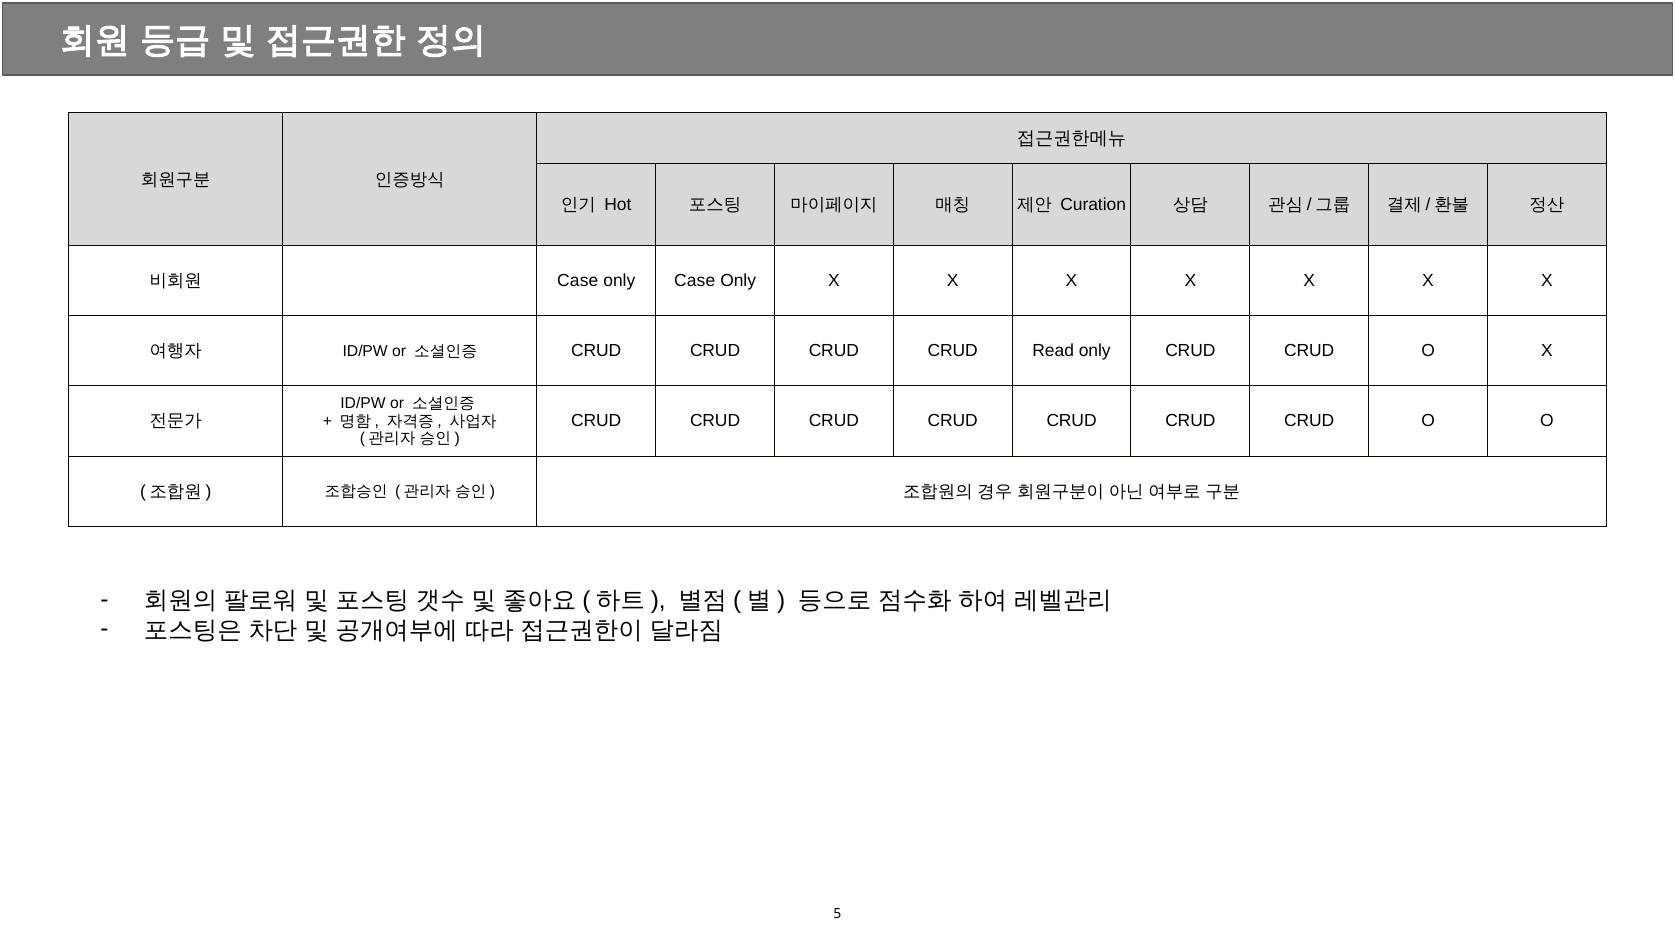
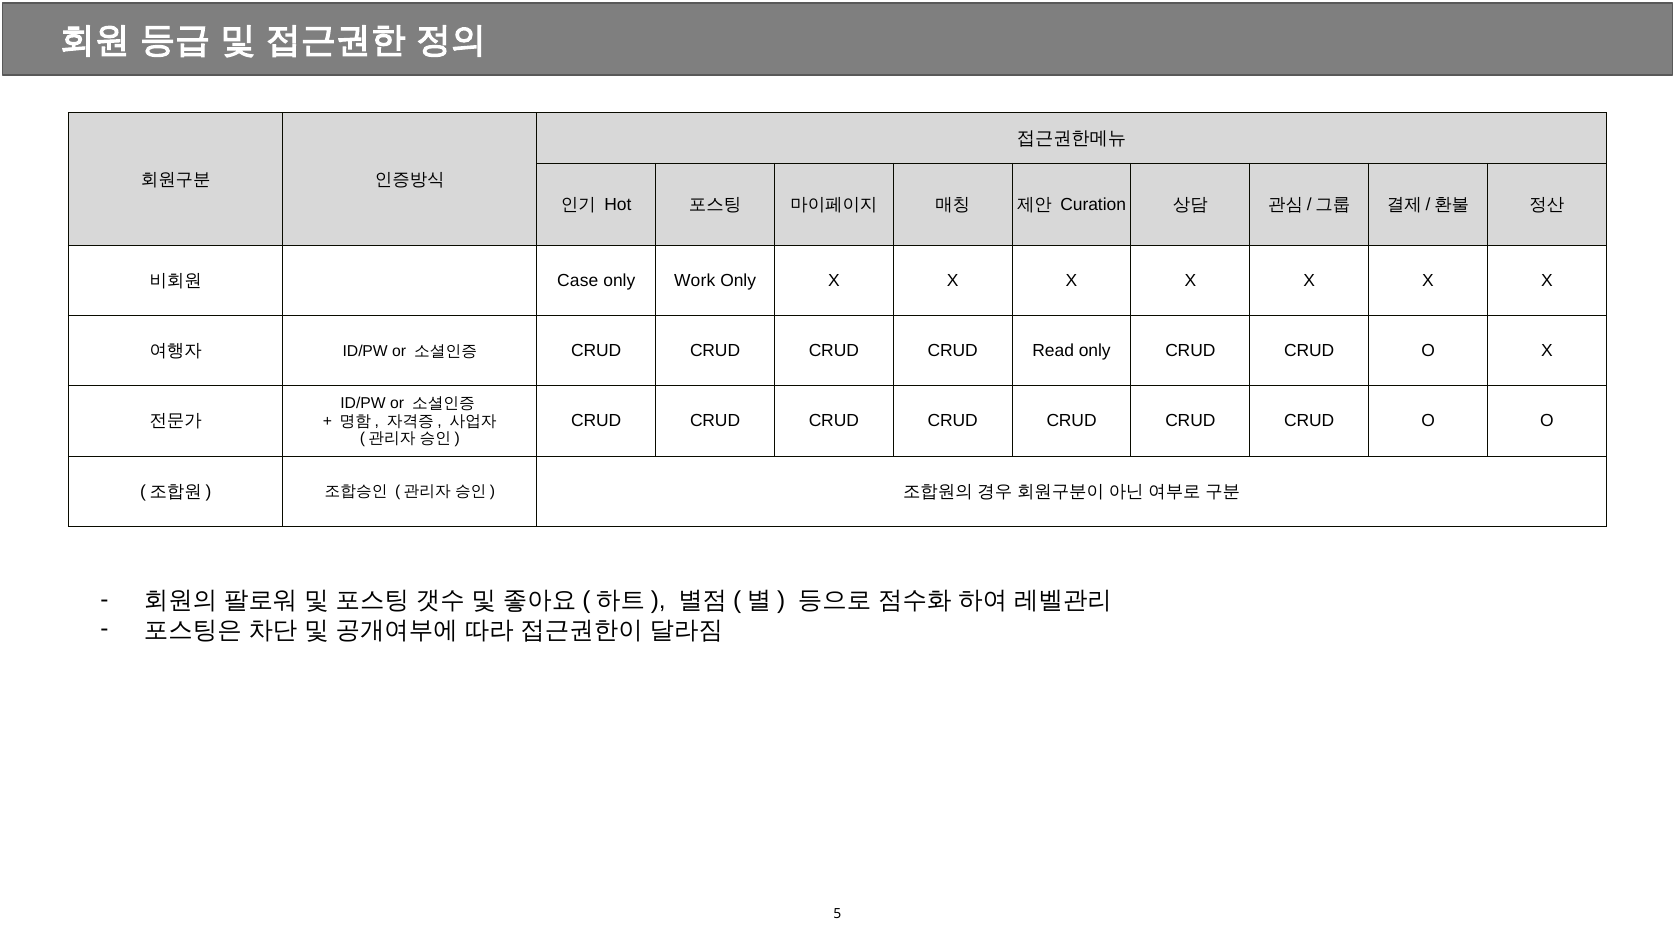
only Case: Case -> Work (695, 281)
